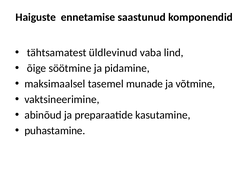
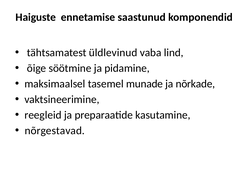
võtmine: võtmine -> nõrkade (195, 84)
abinõud: abinõud -> reegleid (43, 115)
puhastamine: puhastamine -> nõrgestavad (55, 131)
